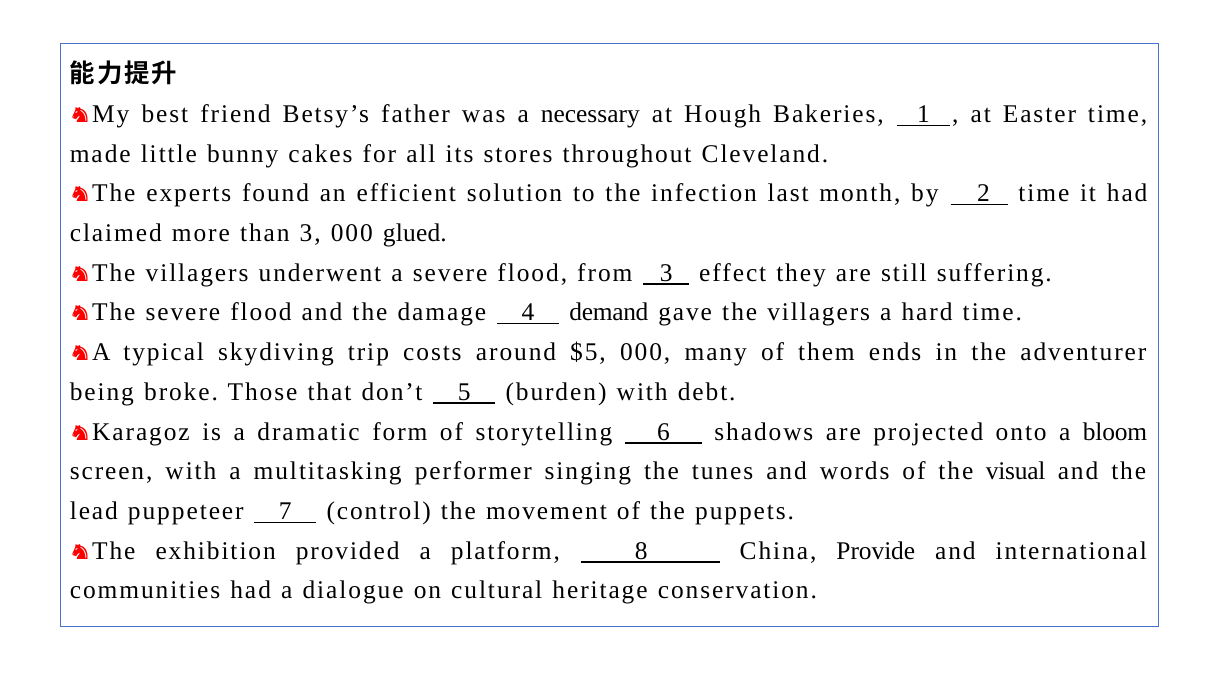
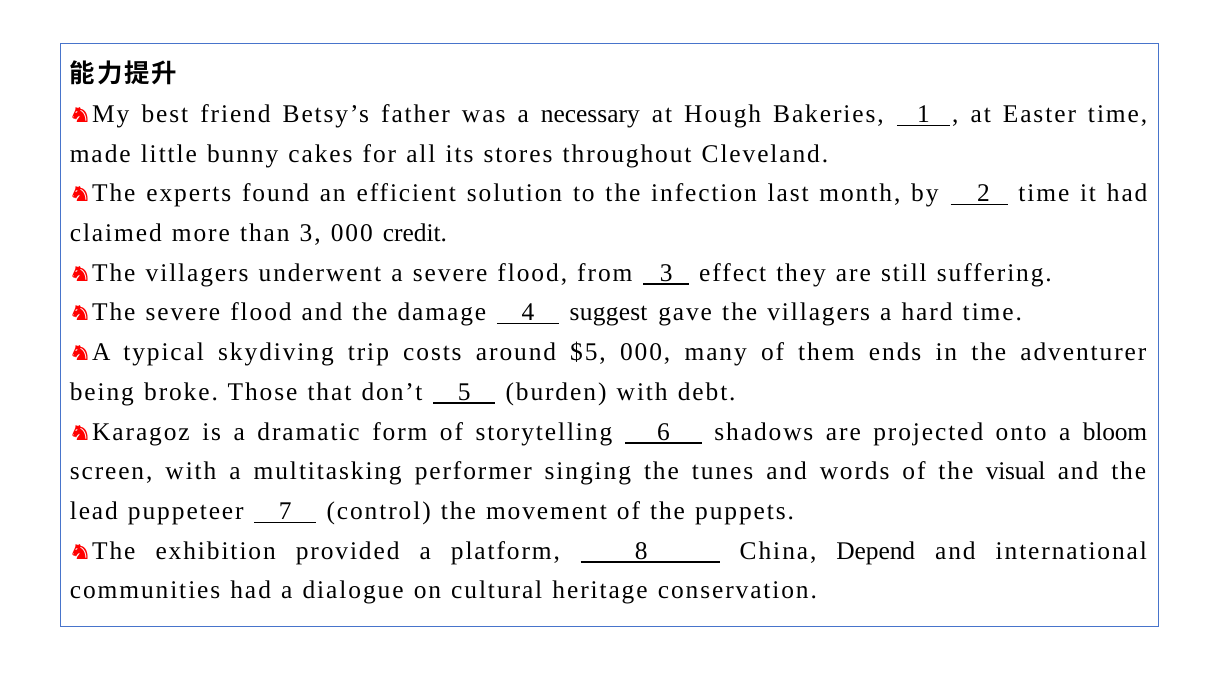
glued: glued -> credit (415, 233)
demand: demand -> suggest (609, 312)
Provide: Provide -> Depend (876, 550)
